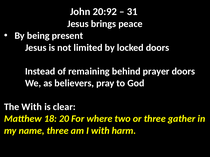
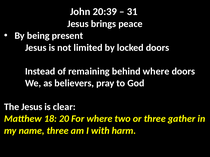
20:92: 20:92 -> 20:39 (105, 12)
behind prayer: prayer -> where (156, 72)
The With: With -> Jesus (32, 107)
